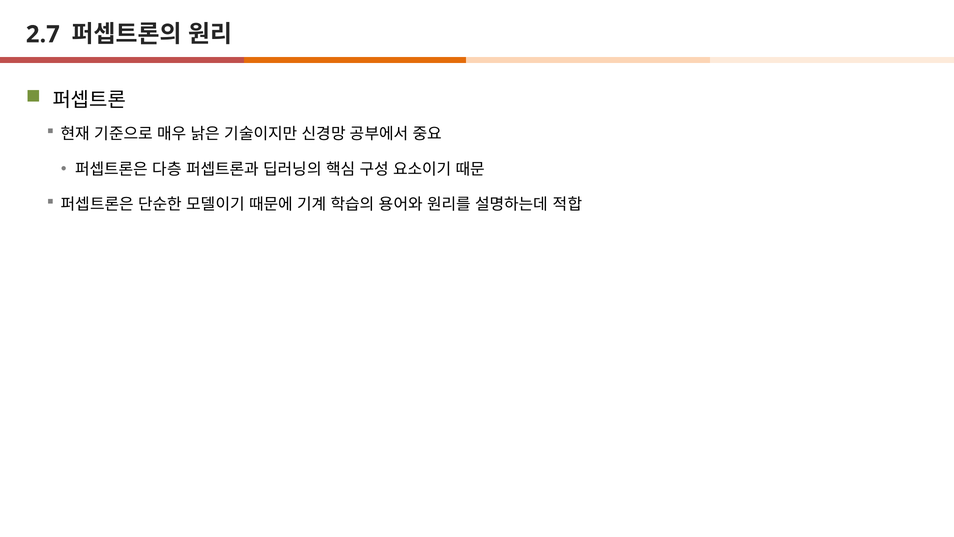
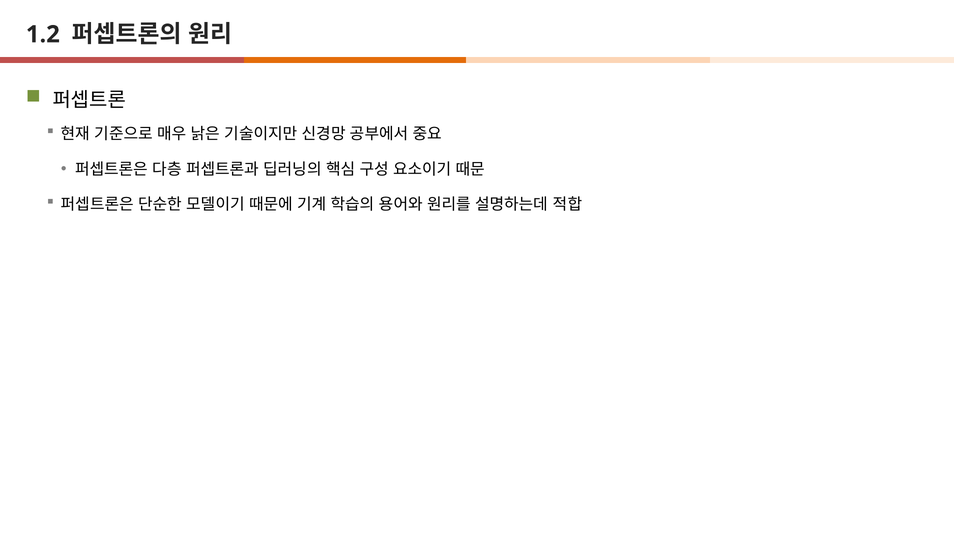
2.7: 2.7 -> 1.2 (43, 34)
